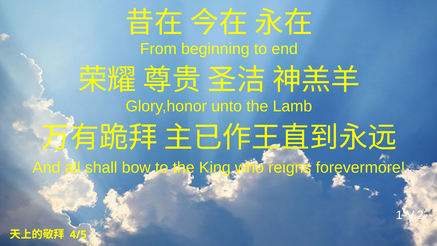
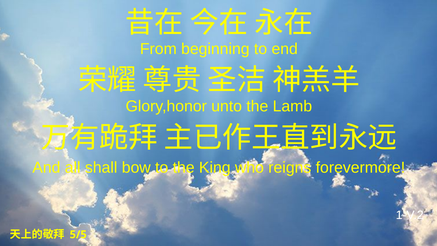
4/5: 4/5 -> 5/5 (78, 234)
